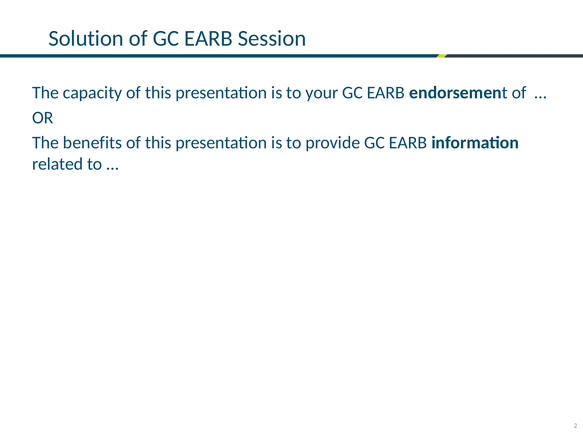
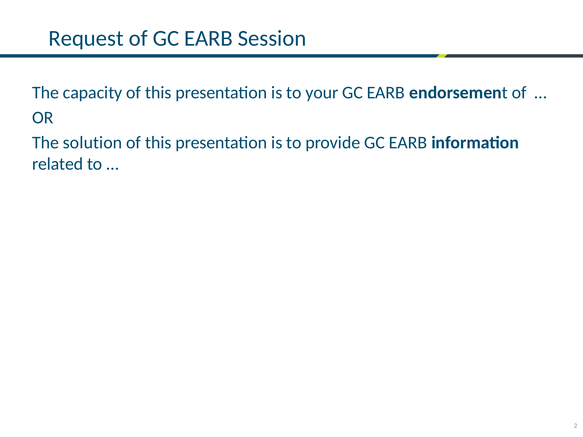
Solution: Solution -> Request (86, 38)
benefits: benefits -> solution (93, 143)
